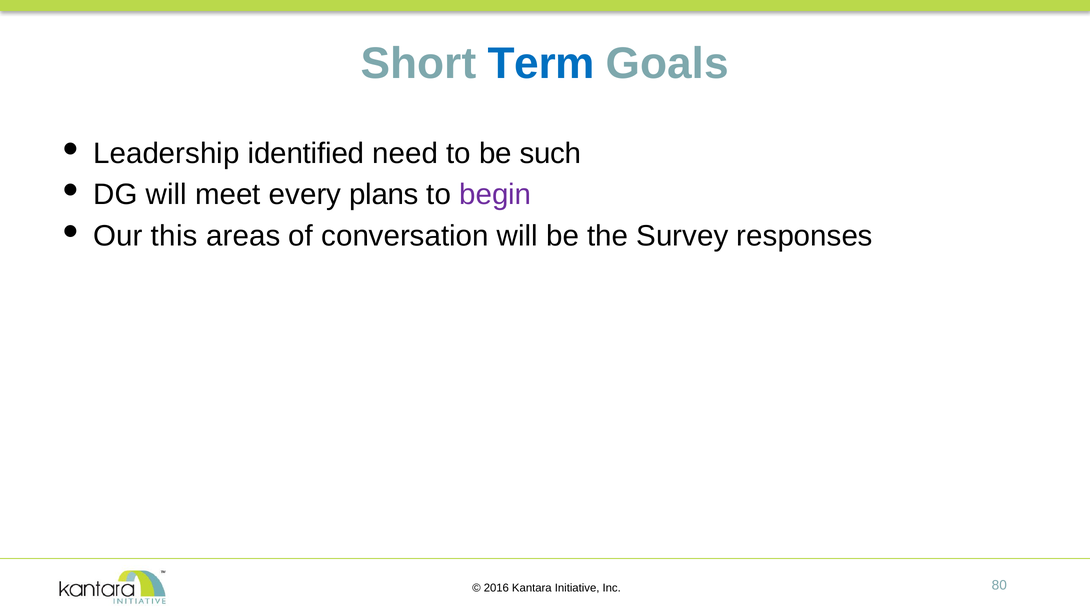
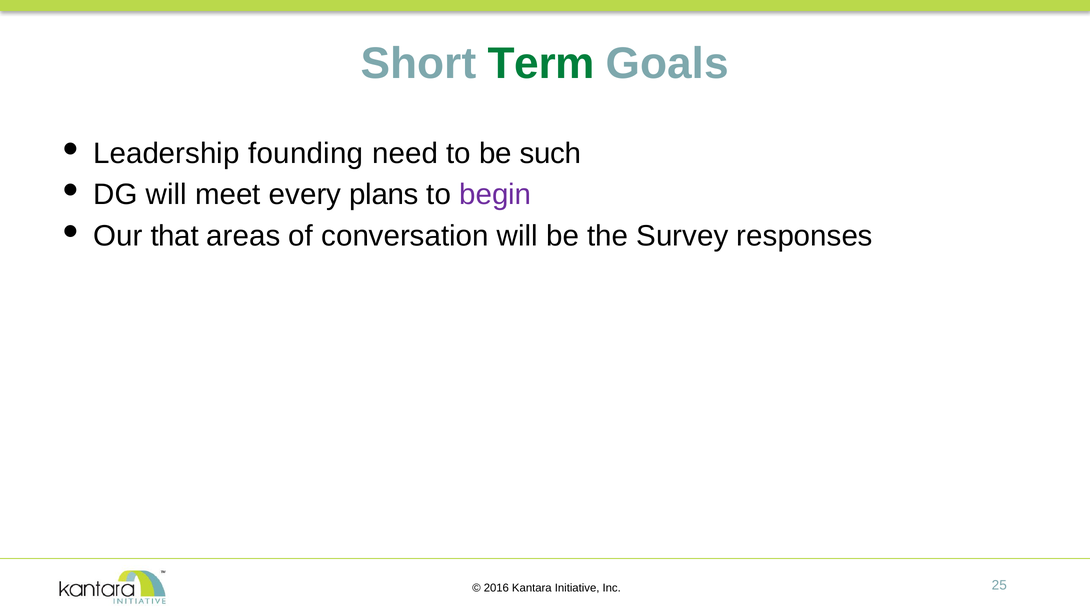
Term colour: blue -> green (541, 64)
identified: identified -> founding (306, 153)
this: this -> that (175, 236)
80: 80 -> 25 (999, 586)
